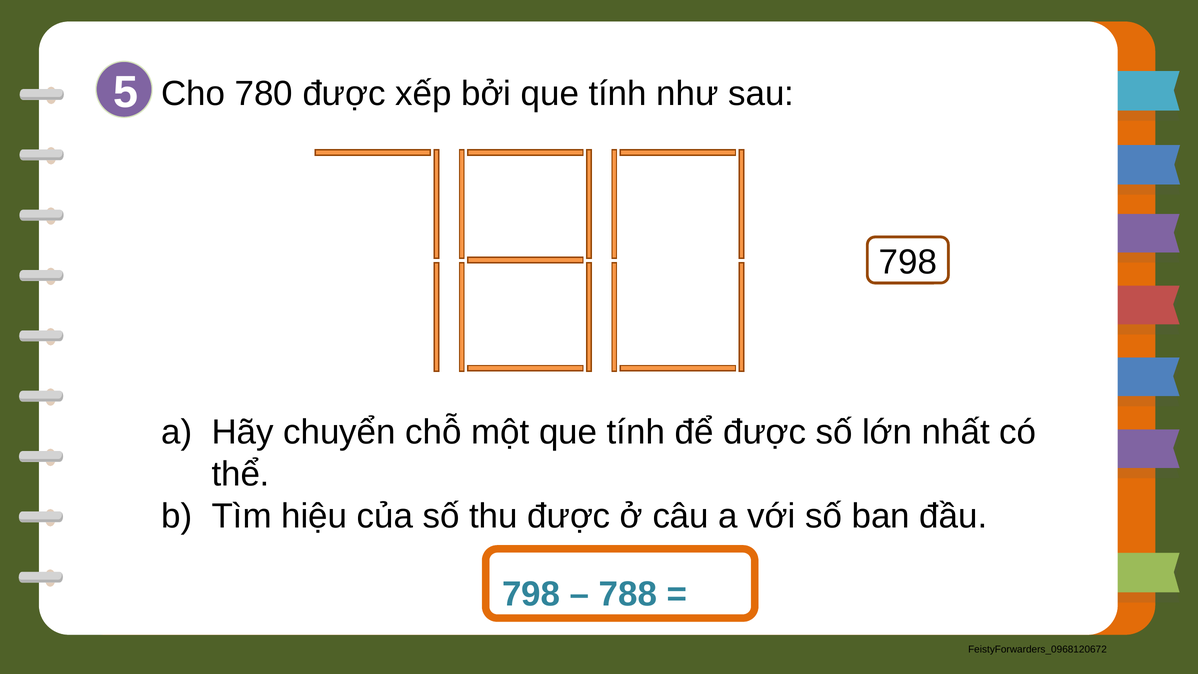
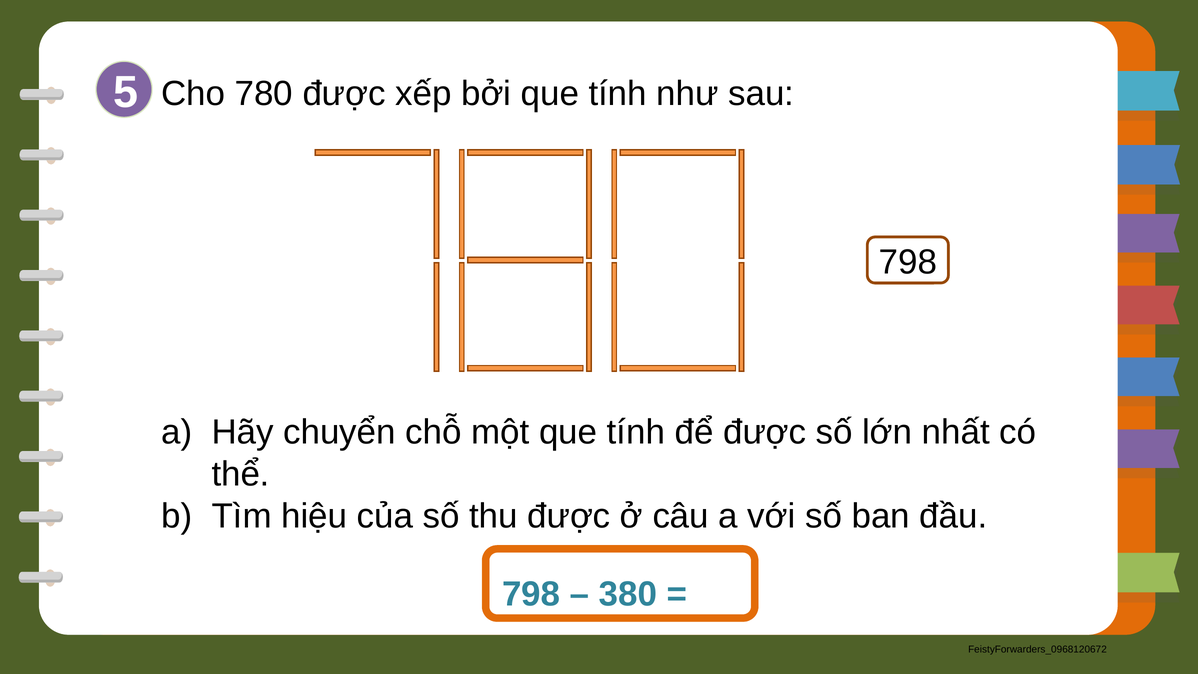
788: 788 -> 380 (628, 594)
